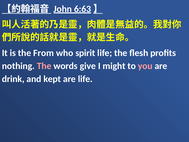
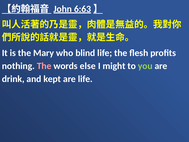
From: From -> Mary (44, 53)
spirit: spirit -> blind (85, 53)
give: give -> else (88, 66)
you colour: pink -> light green (145, 66)
